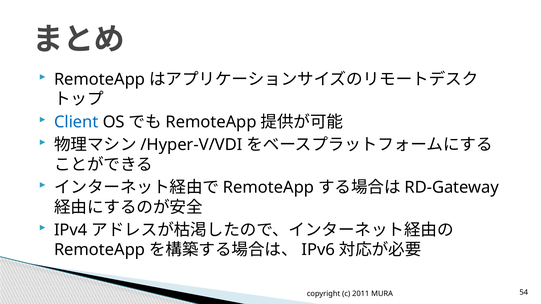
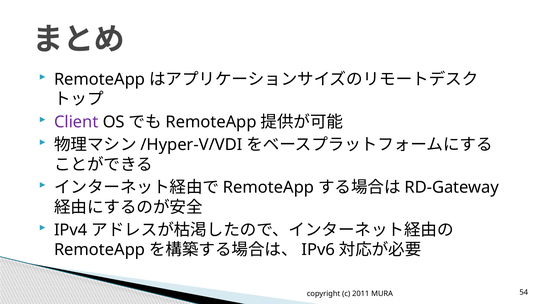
Client colour: blue -> purple (76, 122)
